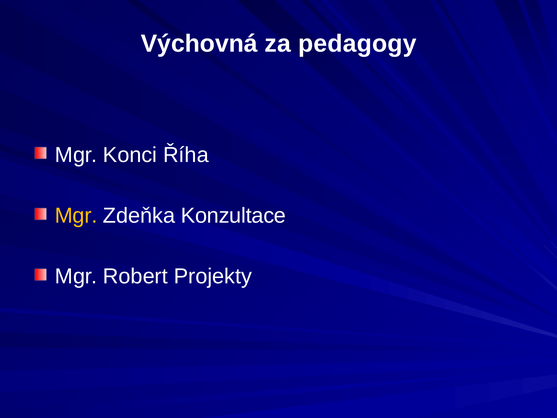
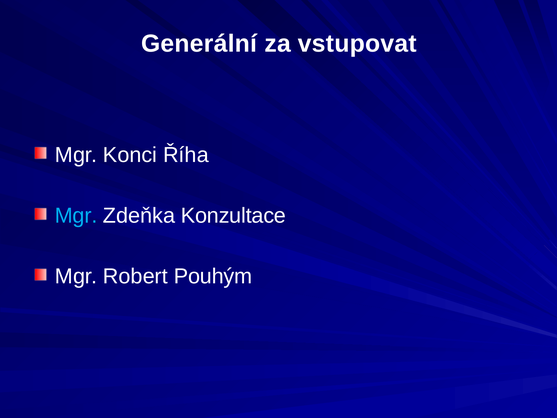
Výchovná: Výchovná -> Generální (199, 44)
pedagogy: pedagogy -> vstupovat (357, 44)
Mgr colour: yellow -> light blue (76, 216)
Projekty: Projekty -> Pouhým (213, 276)
